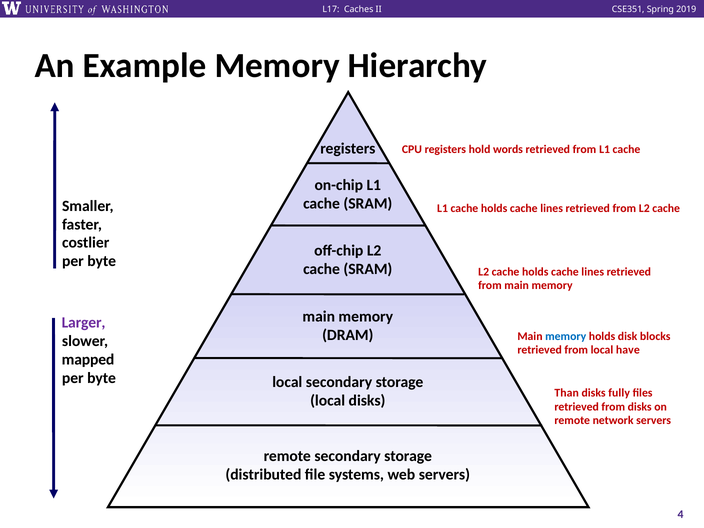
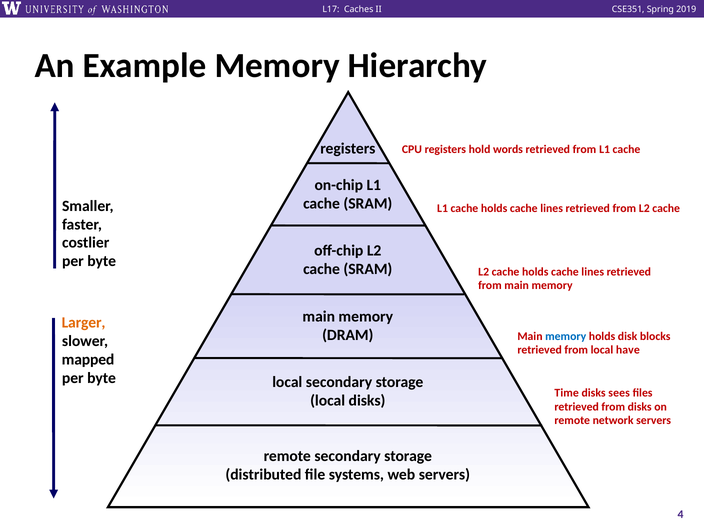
Larger colour: purple -> orange (84, 323)
Than: Than -> Time (567, 393)
fully: fully -> sees (619, 393)
